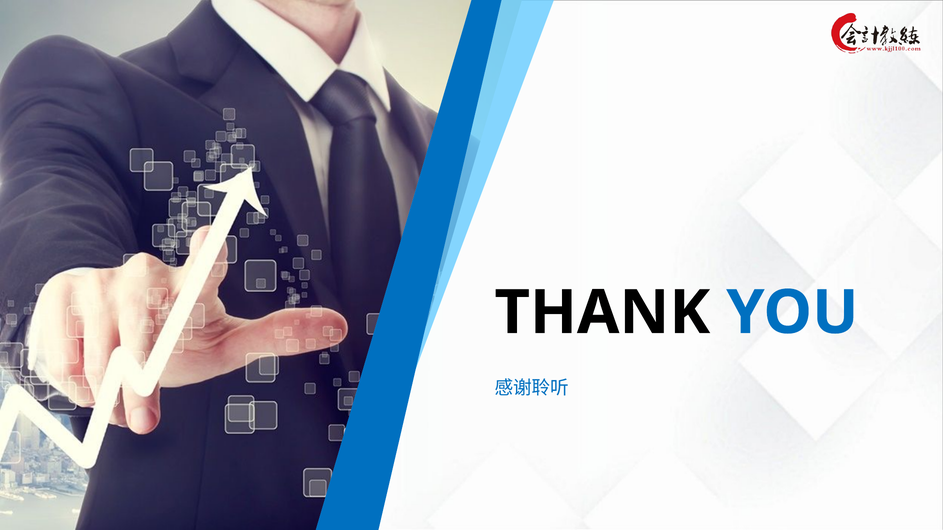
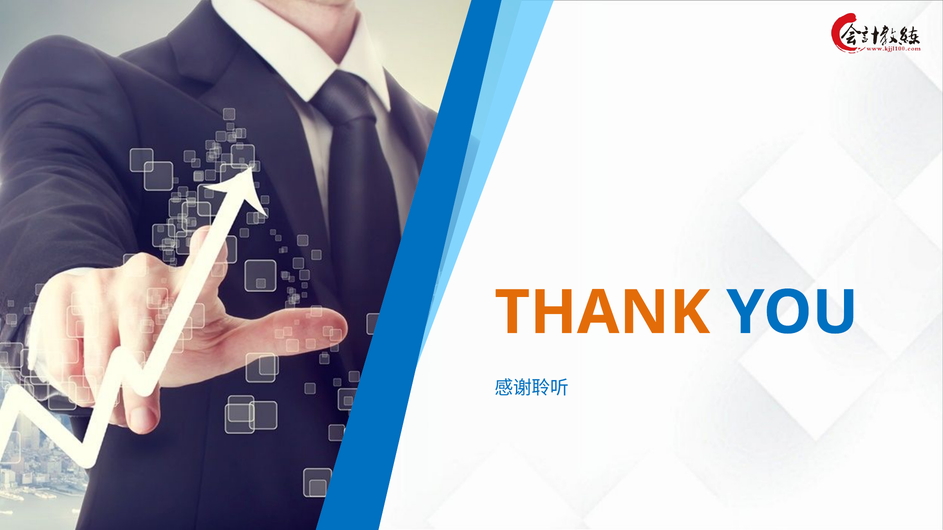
THANK colour: black -> orange (602, 313)
